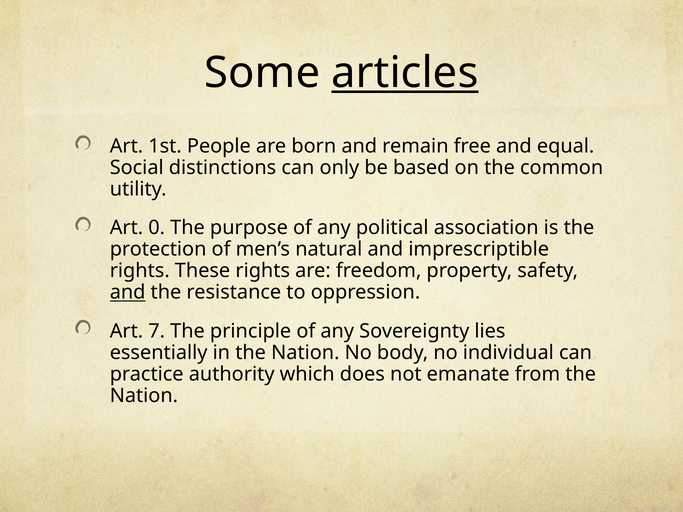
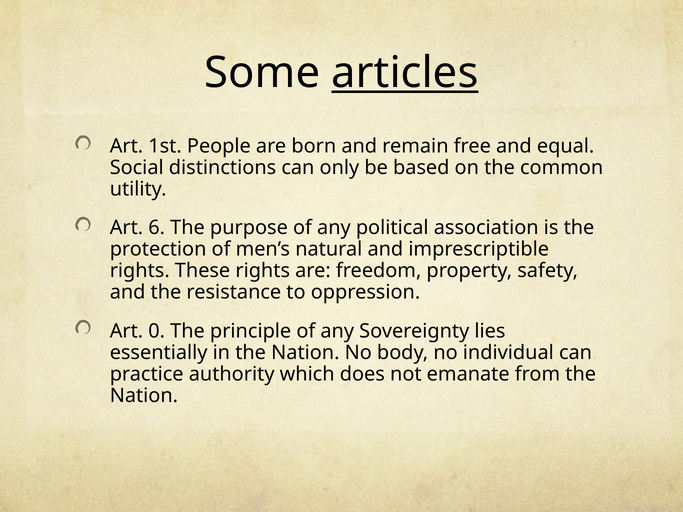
0: 0 -> 6 (157, 228)
and underline: present -> none (128, 293)
7: 7 -> 0 (157, 331)
